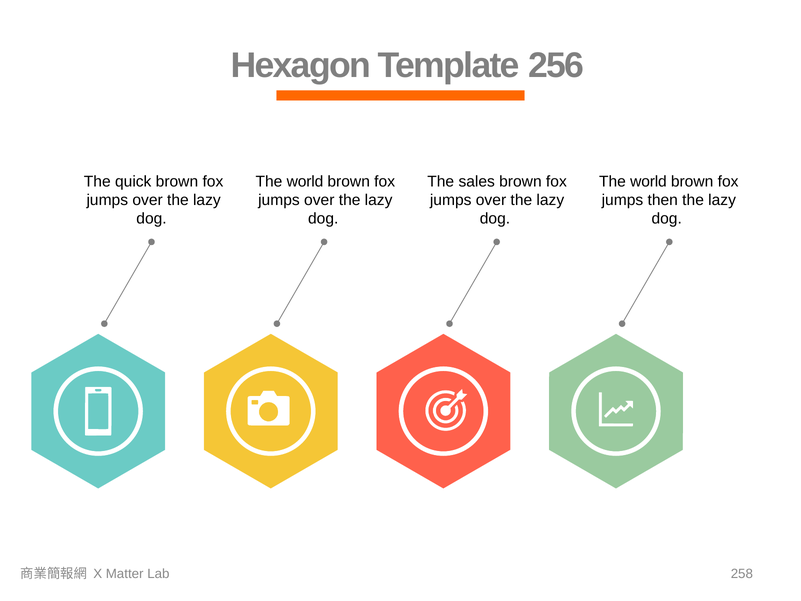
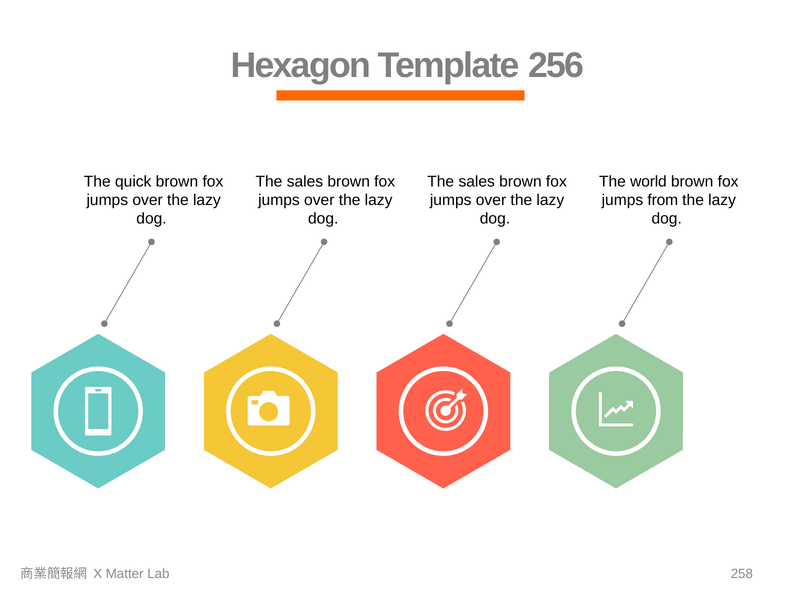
world: world -> sales (305, 181)
then: then -> from (663, 200)
